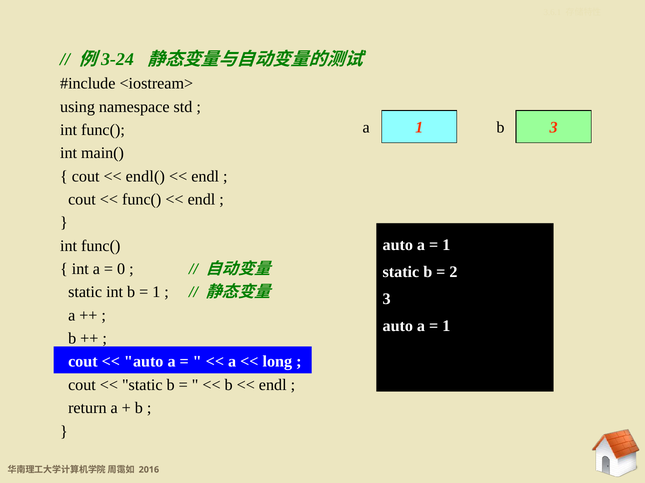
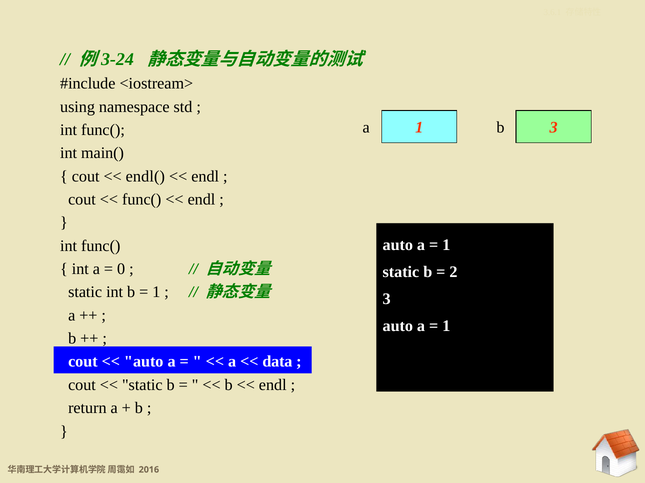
long: long -> data (277, 362)
